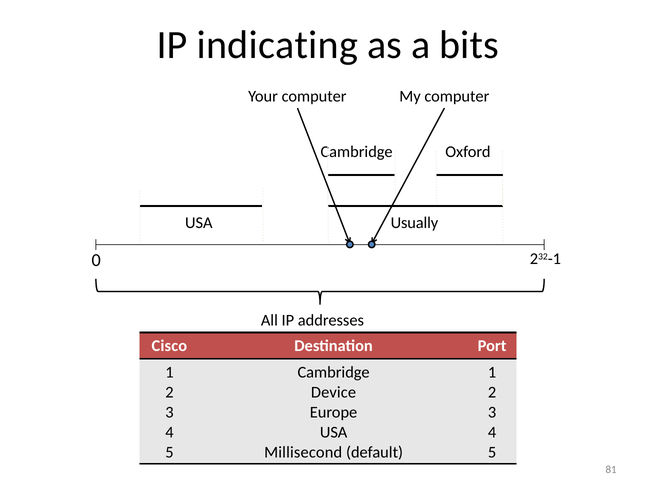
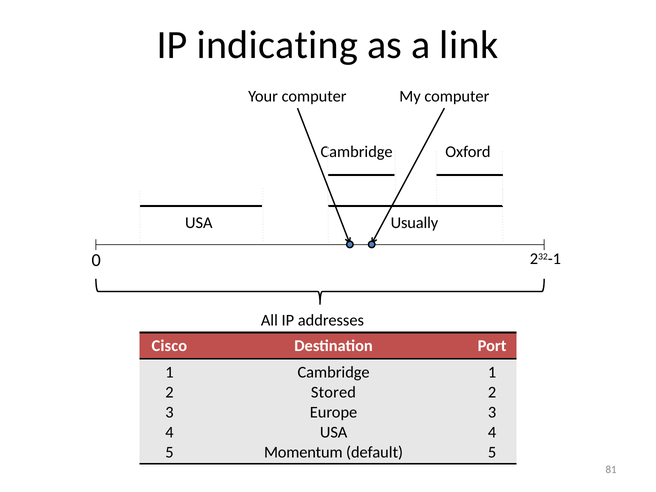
bits: bits -> link (469, 45)
Device: Device -> Stored (333, 392)
Millisecond: Millisecond -> Momentum (303, 452)
